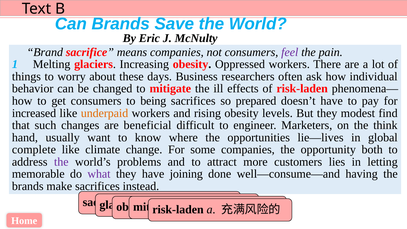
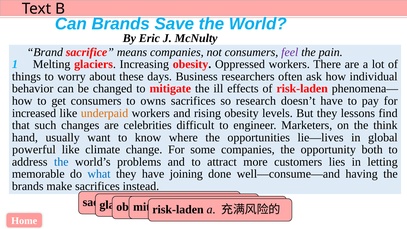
being: being -> owns (153, 101)
prepared: prepared -> research (256, 101)
modest: modest -> lessons (358, 113)
beneficial: beneficial -> celebrities (148, 125)
complete: complete -> powerful (34, 150)
the colour: purple -> blue (61, 162)
what colour: purple -> blue (99, 174)
